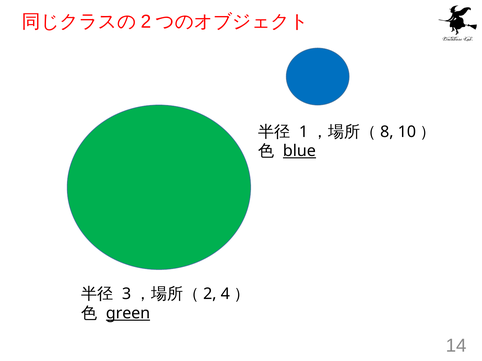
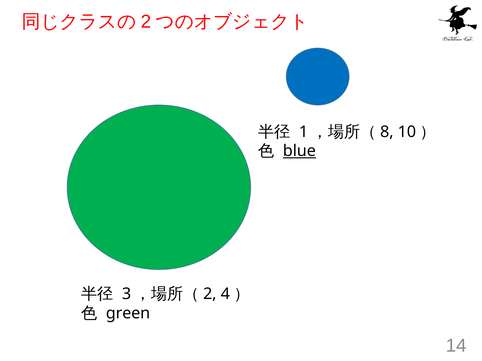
green underline: present -> none (128, 314)
